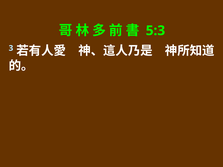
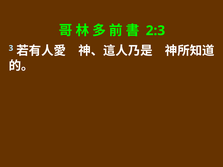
5:3: 5:3 -> 2:3 (155, 31)
